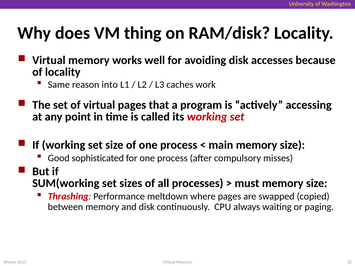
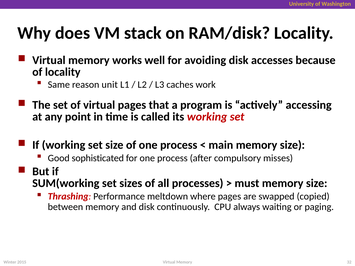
thing: thing -> stack (143, 33)
into: into -> unit (110, 85)
